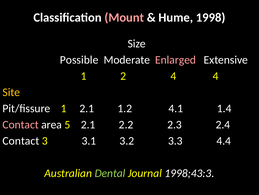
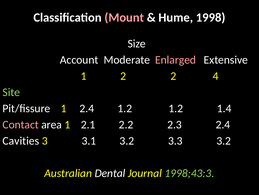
Possible: Possible -> Account (79, 60)
2 4: 4 -> 2 (173, 76)
Site colour: yellow -> light green (11, 92)
1 2.1: 2.1 -> 2.4 (87, 108)
1.2 4.1: 4.1 -> 1.2 (176, 108)
area 5: 5 -> 1 (67, 124)
Contact: Contact -> Cavities (21, 140)
3.3 4.4: 4.4 -> 3.2 (224, 140)
Dental colour: light green -> white (110, 173)
1998;43:3 colour: white -> light green (189, 173)
